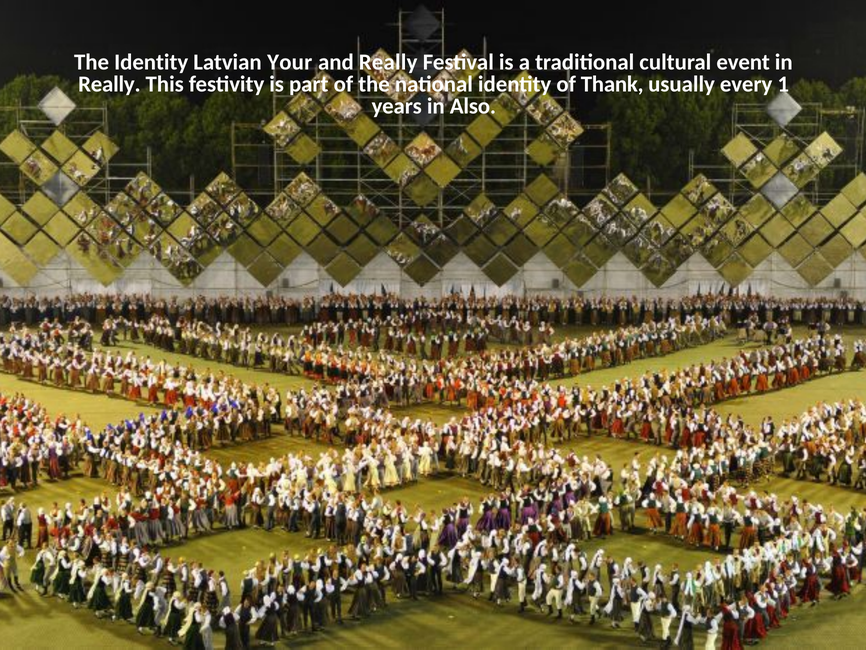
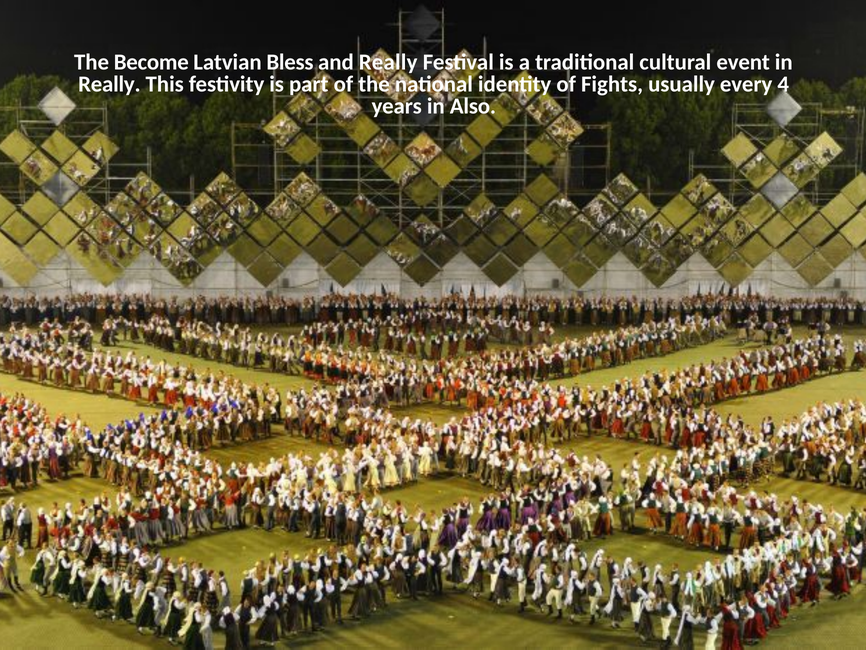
The Identity: Identity -> Become (151, 62)
Your: Your -> Bless (290, 62)
Thank: Thank -> Fights (612, 84)
1: 1 -> 4 (783, 84)
